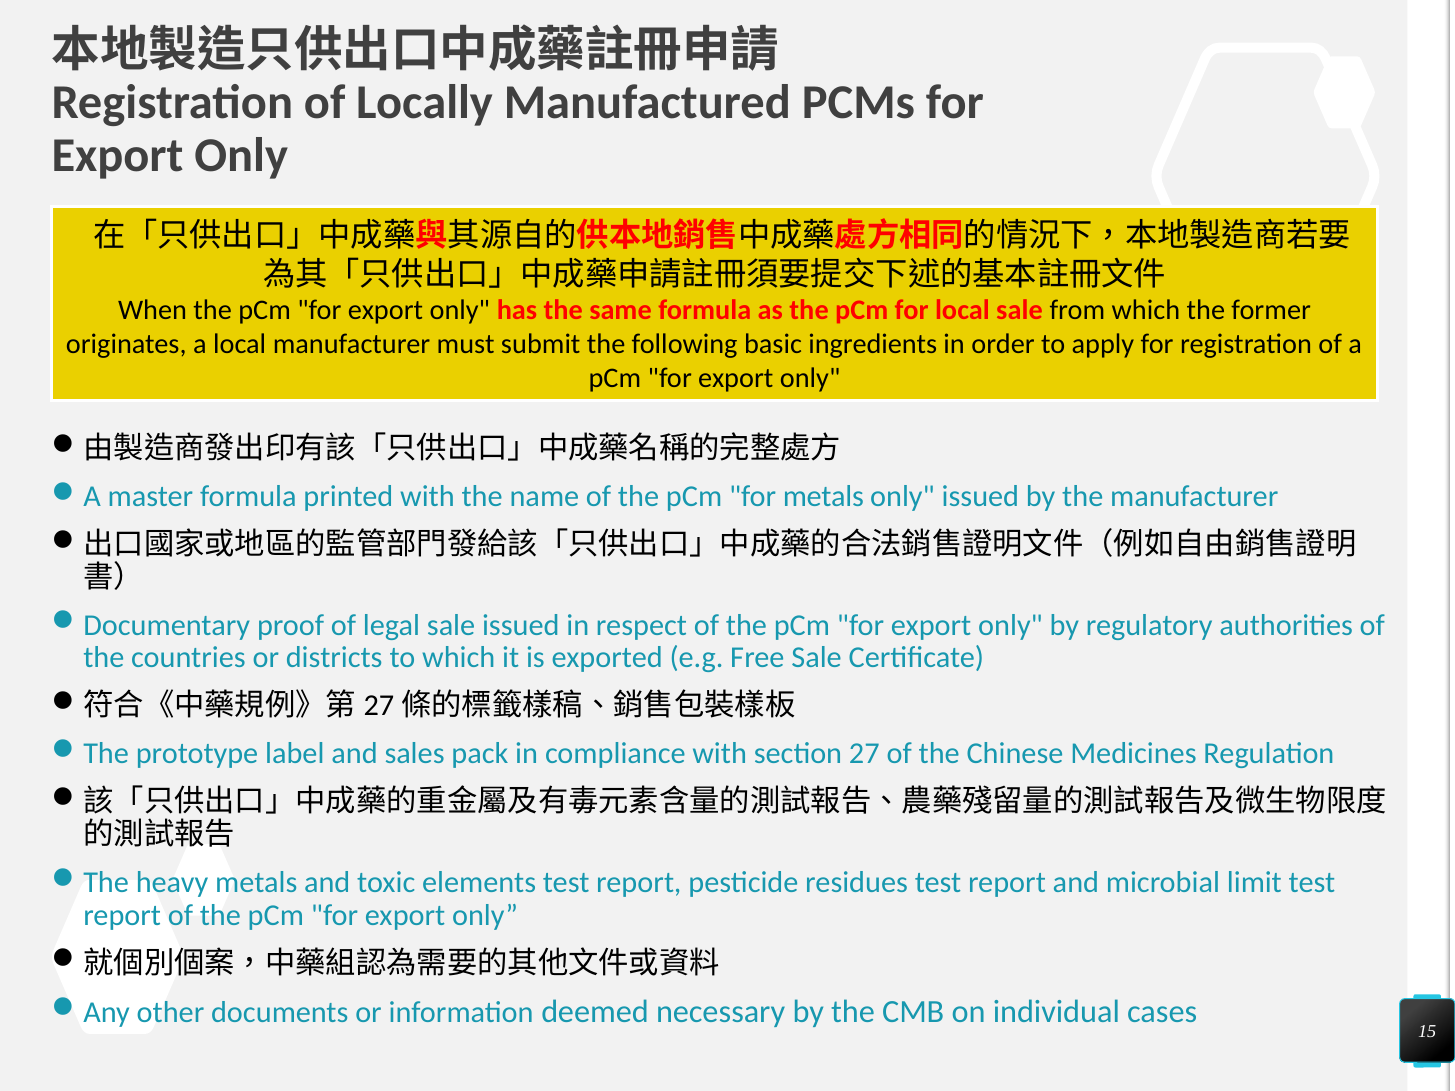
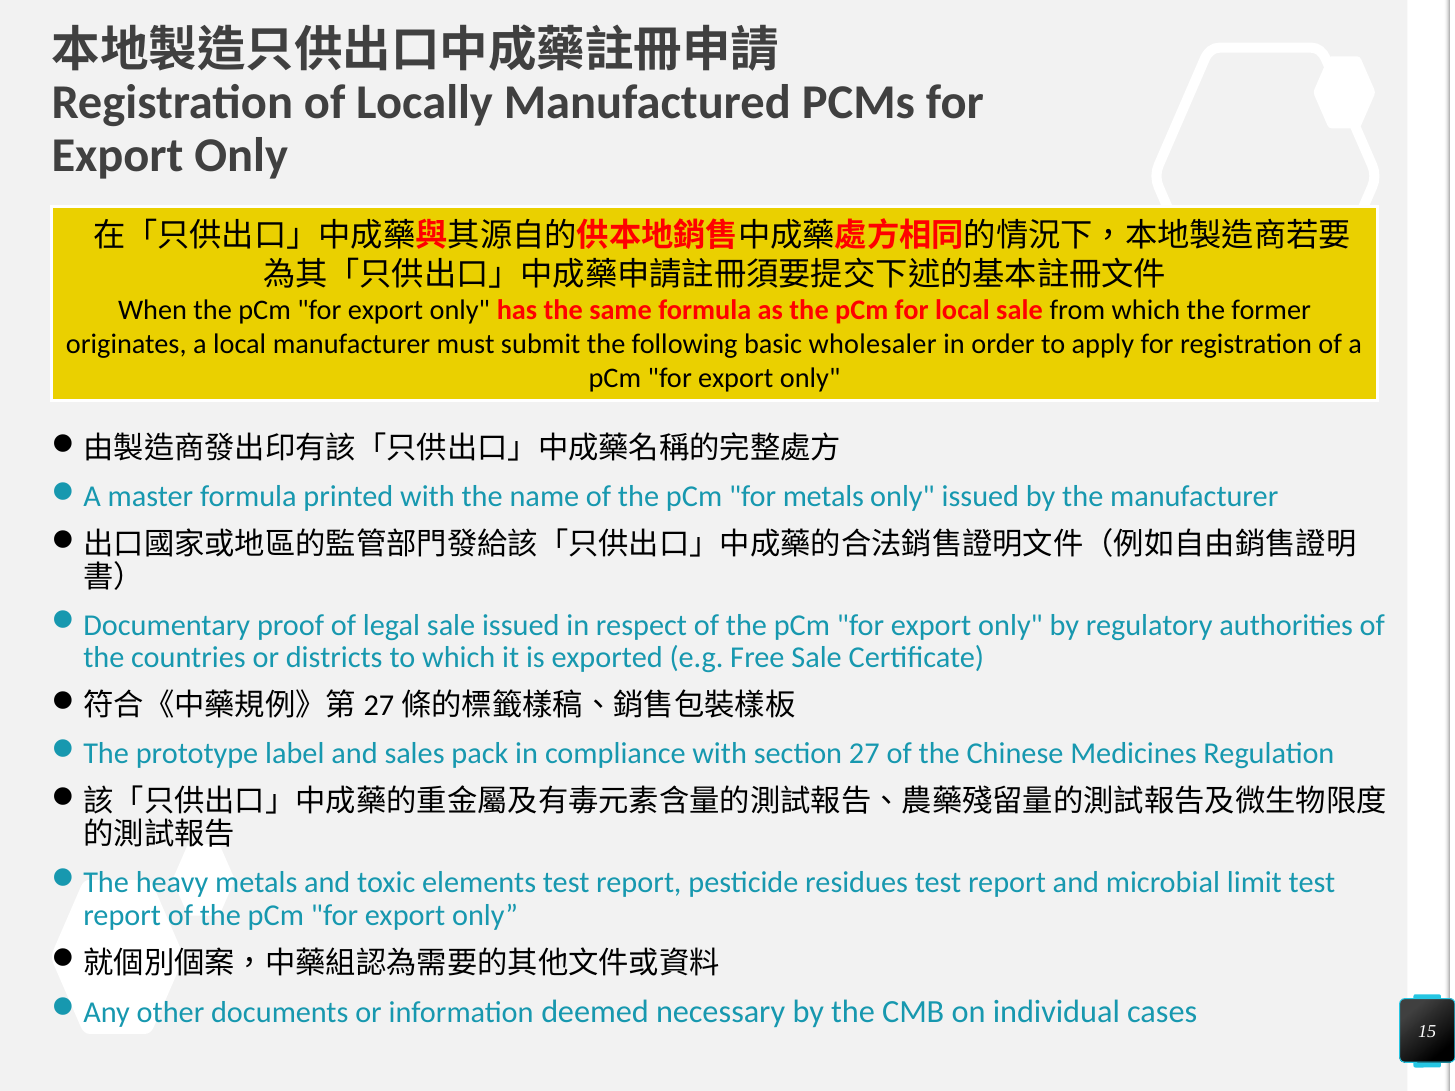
ingredients: ingredients -> wholesaler (873, 345)
